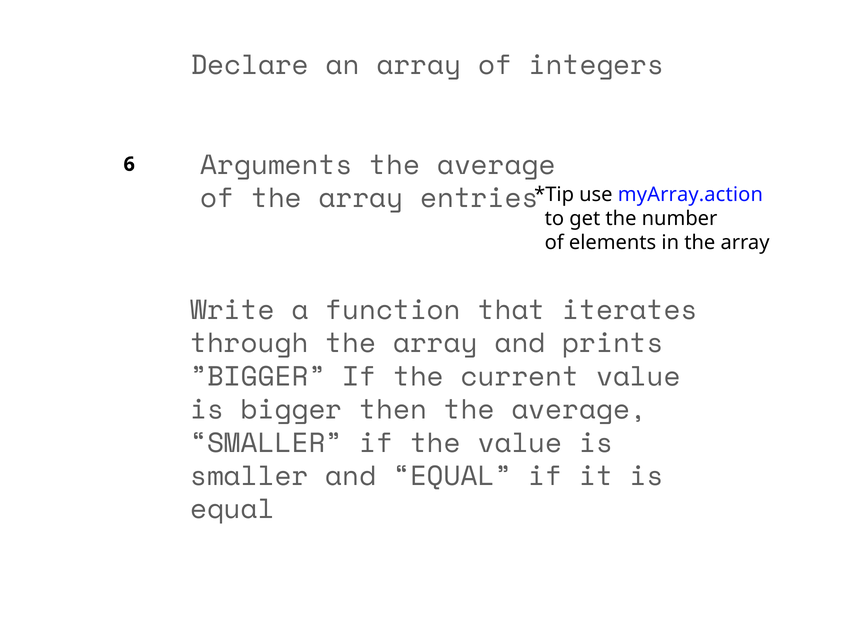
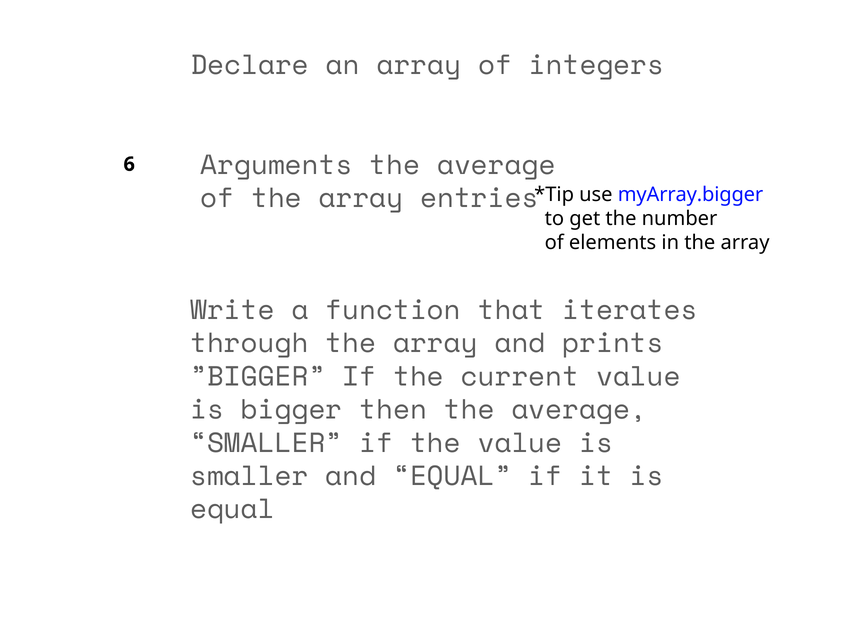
myArray.action: myArray.action -> myArray.bigger (691, 194)
